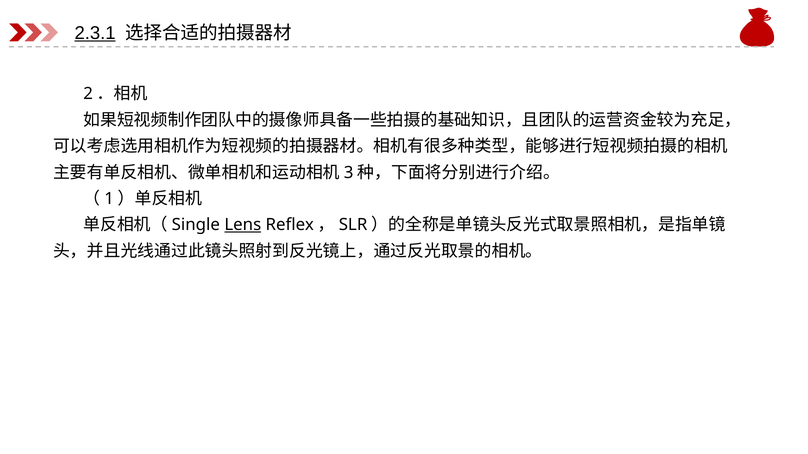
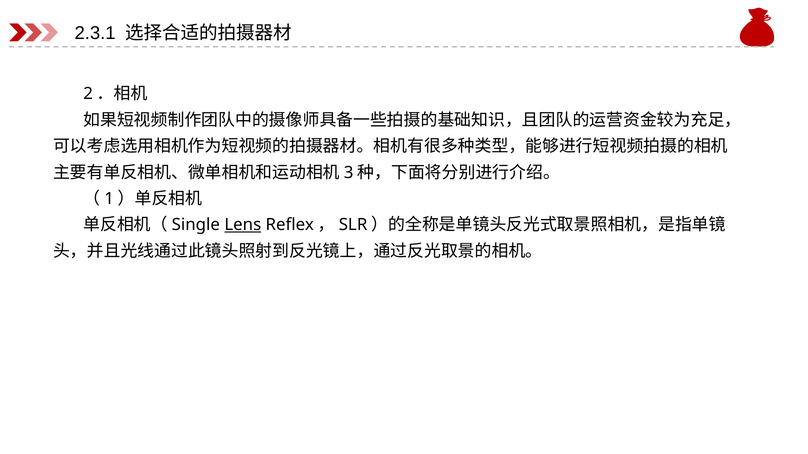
2.3.1 underline: present -> none (95, 33)
